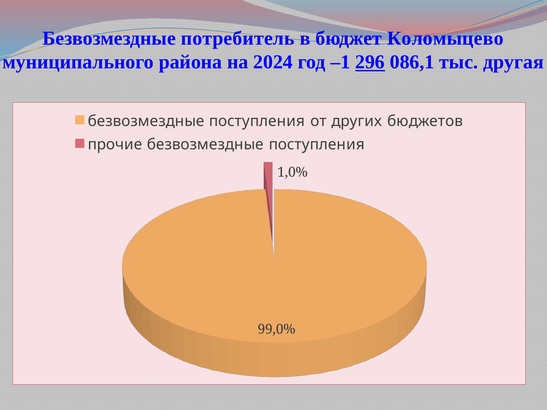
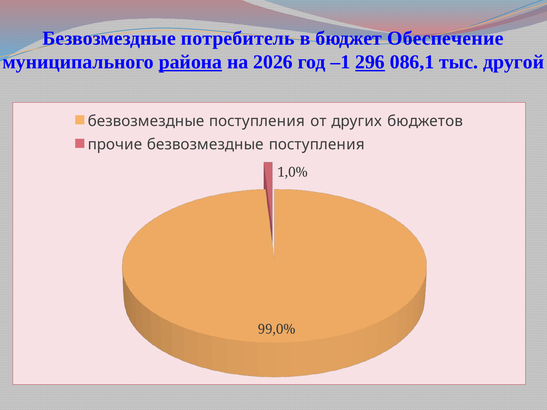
Коломыцево: Коломыцево -> Обеспечение (445, 38)
района underline: none -> present (190, 62)
2024: 2024 -> 2026 (273, 62)
другая: другая -> другой (514, 62)
